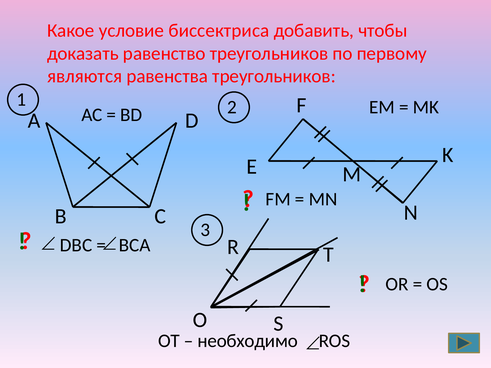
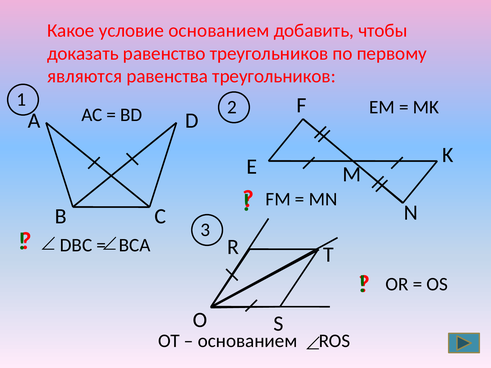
условие биссектриса: биссектриса -> основанием (219, 31)
необходимо: необходимо -> основанием (248, 341)
